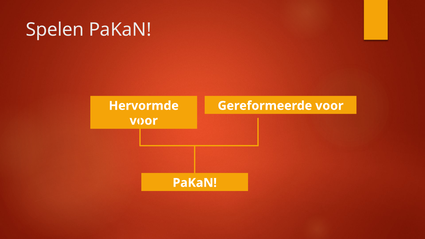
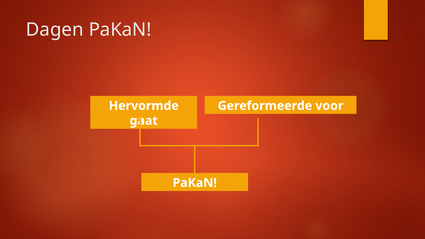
Spelen: Spelen -> Dagen (55, 30)
voor: voor -> gaat (144, 121)
